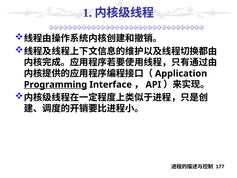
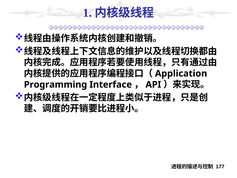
Programming underline: present -> none (56, 84)
